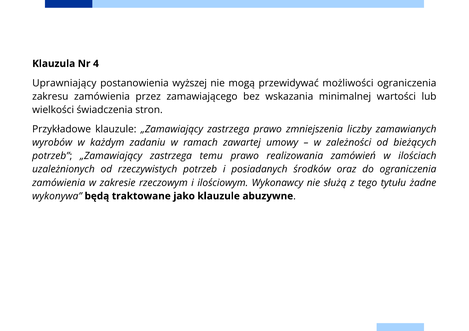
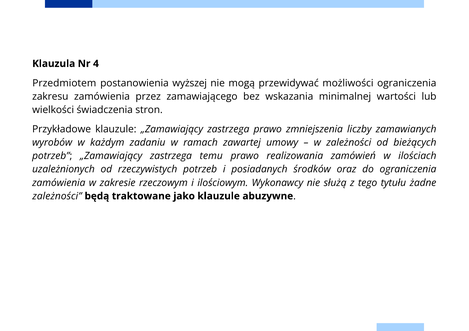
Uprawniający: Uprawniający -> Przedmiotem (64, 83)
wykonywa: wykonywa -> zależności (57, 196)
